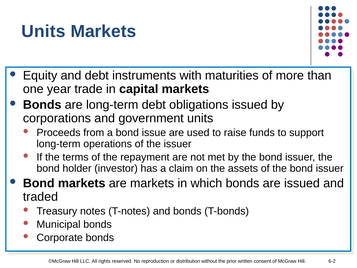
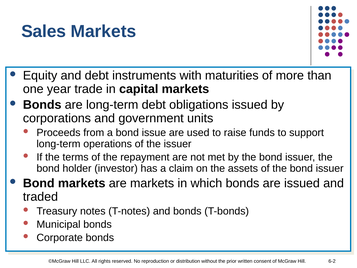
Units: Units -> Sales (44, 31)
